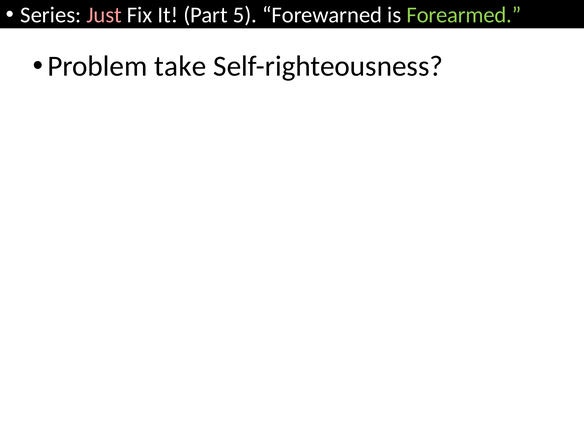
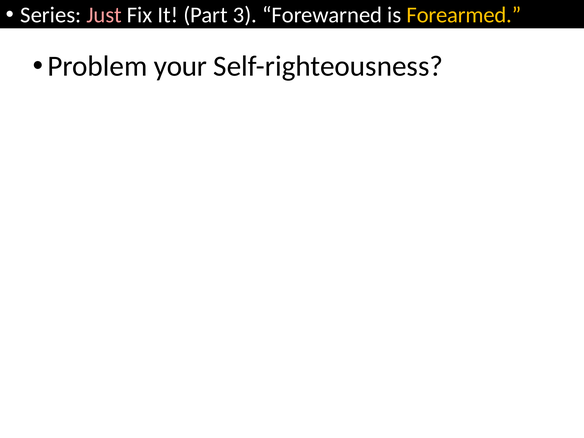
5: 5 -> 3 (245, 15)
Forearmed colour: light green -> yellow (464, 15)
take: take -> your (181, 66)
